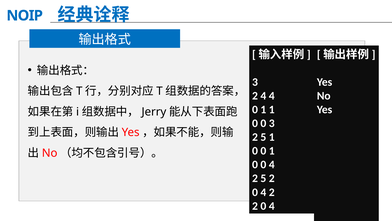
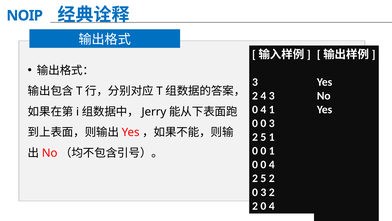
4 4: 4 -> 3 (272, 96)
1: 1 -> 4 (263, 109)
4: 4 -> 3 (263, 192)
